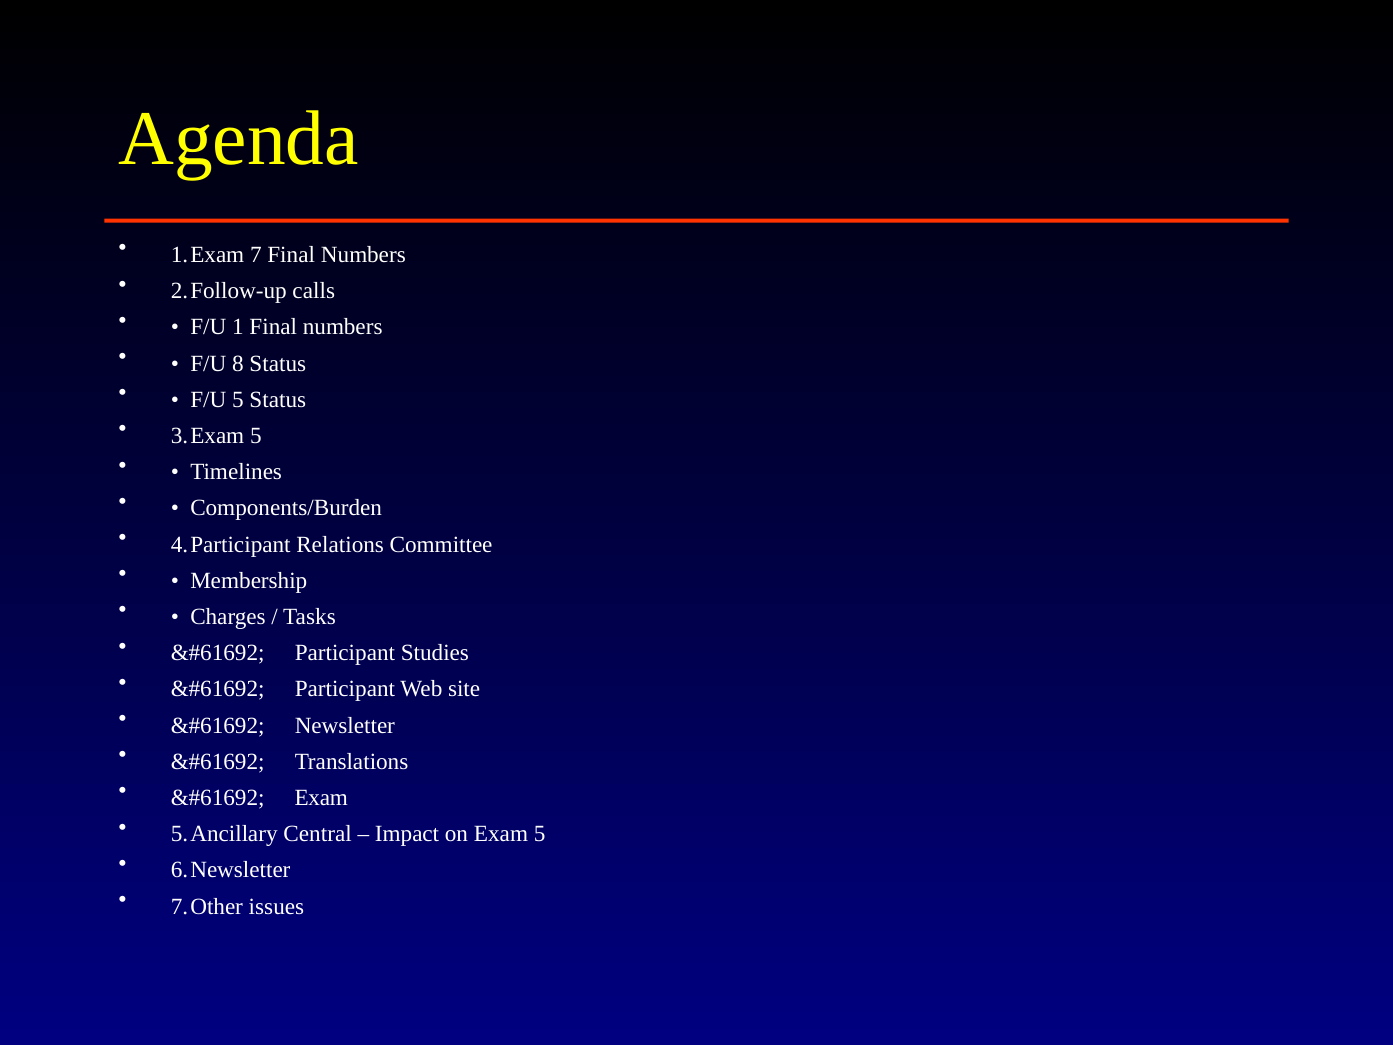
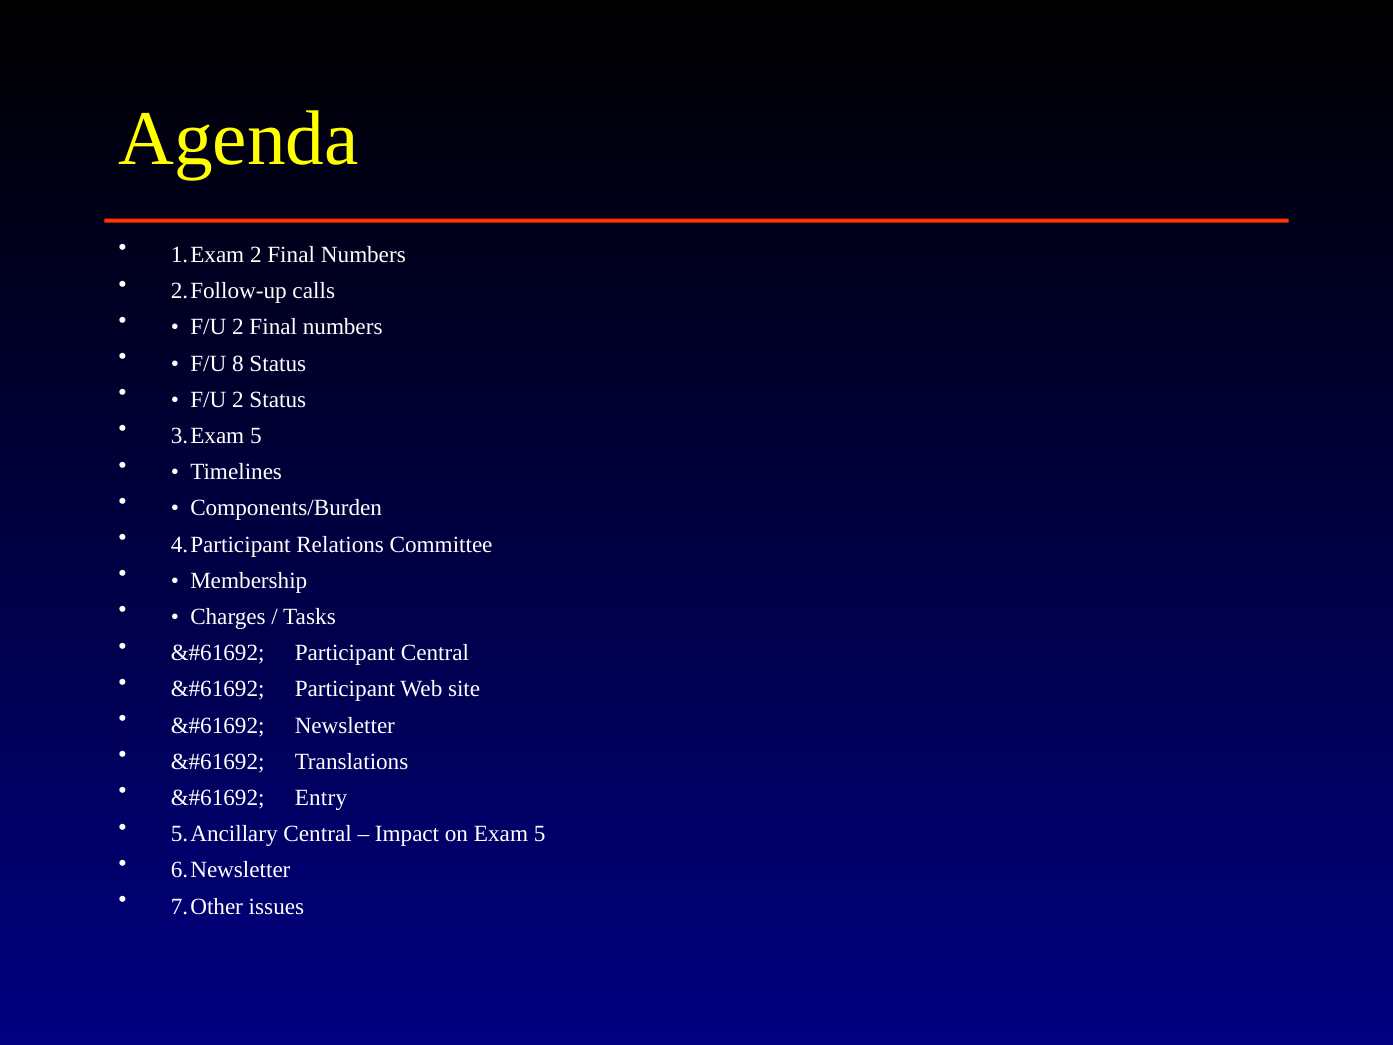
7: 7 -> 2 (256, 255)
1: 1 -> 2 (238, 327)
5: 5 -> 2 (238, 399)
Participant Studies: Studies -> Central (435, 653)
Exam: Exam -> Entry (321, 798)
